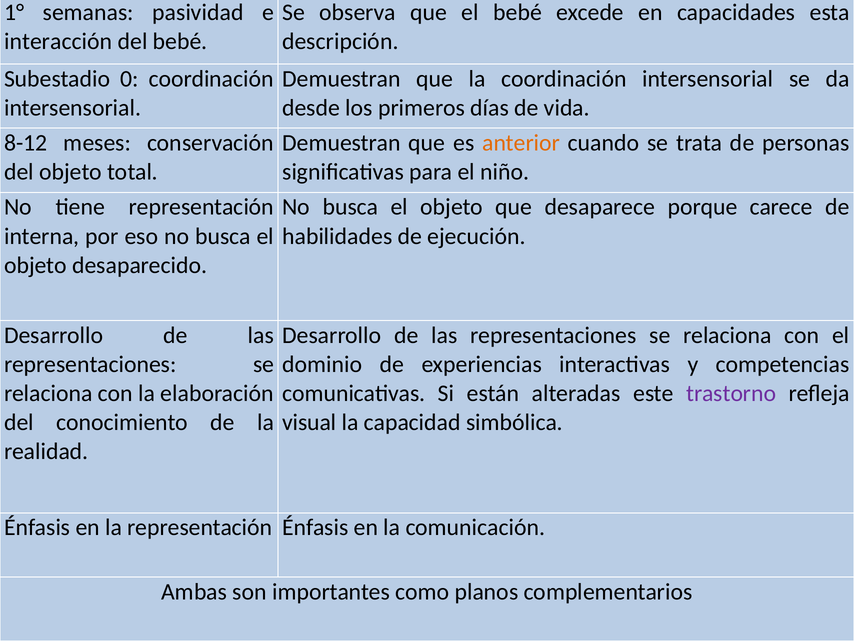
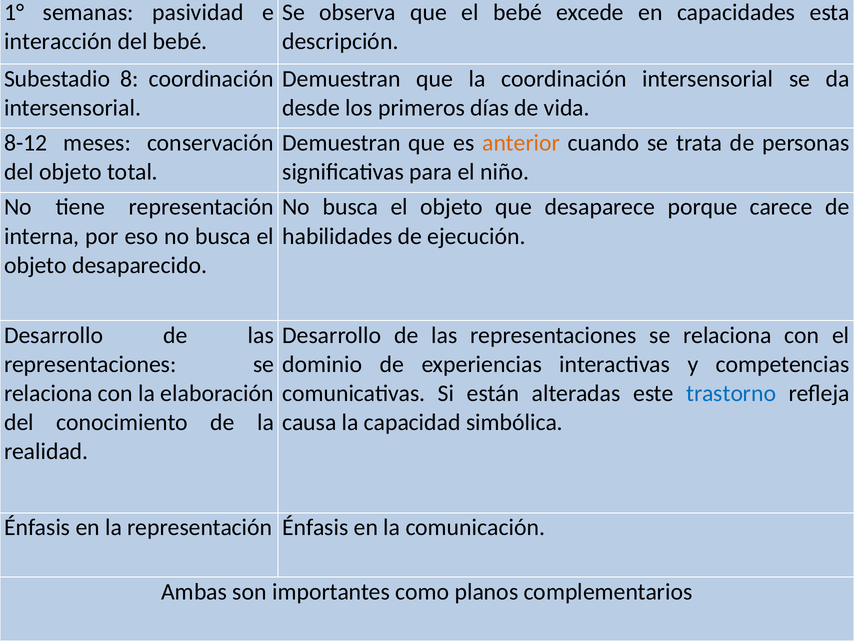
0: 0 -> 8 (129, 79)
trastorno colour: purple -> blue (731, 393)
visual: visual -> causa (309, 422)
